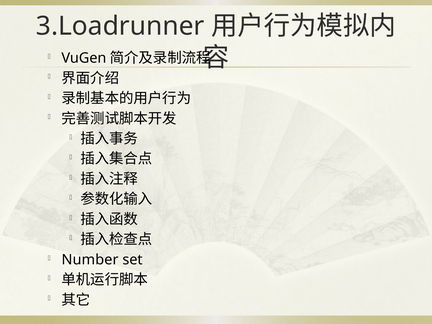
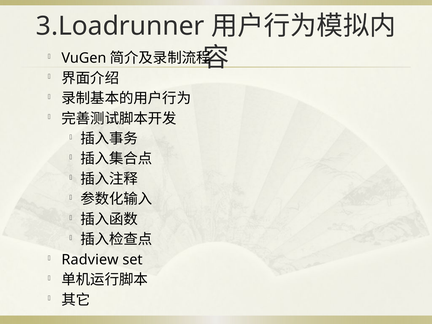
Number: Number -> Radview (90, 260)
